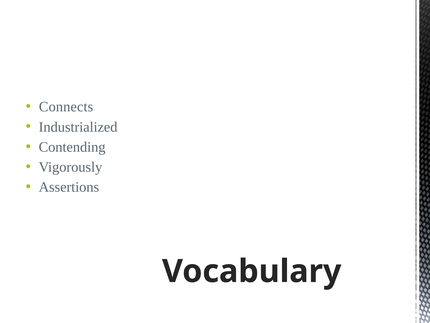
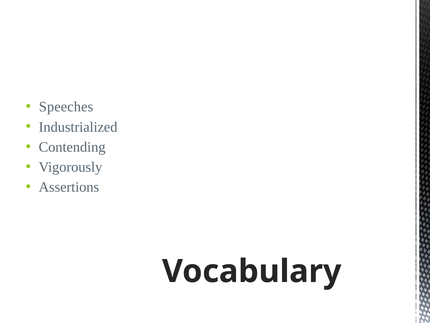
Connects: Connects -> Speeches (66, 107)
